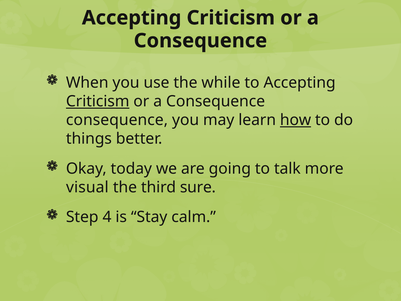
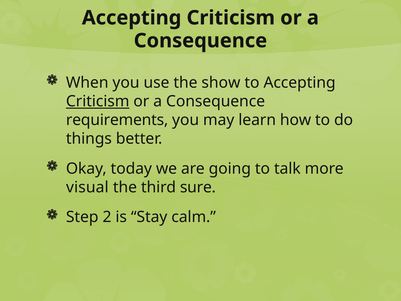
while: while -> show (221, 83)
consequence: consequence -> requirements (117, 120)
how underline: present -> none (296, 120)
4: 4 -> 2 (107, 217)
